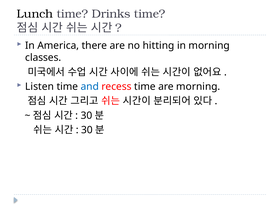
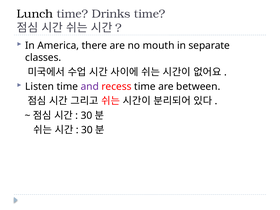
hitting: hitting -> mouth (159, 45)
in morning: morning -> separate (209, 45)
and colour: blue -> purple (90, 87)
are morning: morning -> between (198, 87)
